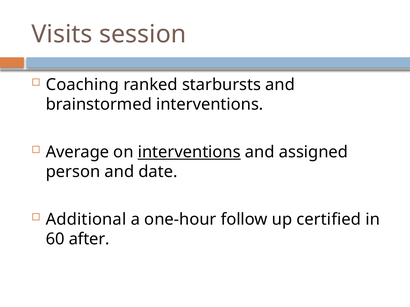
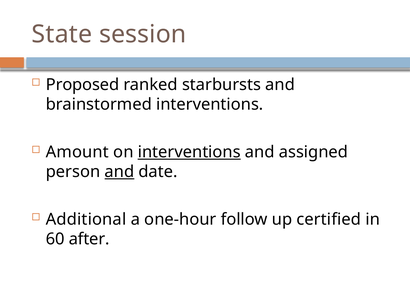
Visits: Visits -> State (62, 34)
Coaching: Coaching -> Proposed (83, 85)
Average: Average -> Amount (77, 152)
and underline: none -> present (119, 172)
